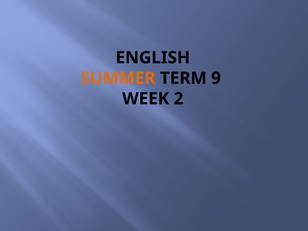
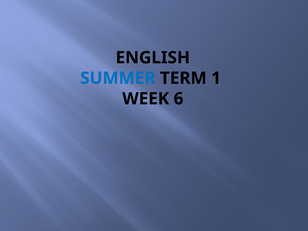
SUMMER colour: orange -> blue (118, 78)
9: 9 -> 1 (216, 78)
2: 2 -> 6 (179, 99)
